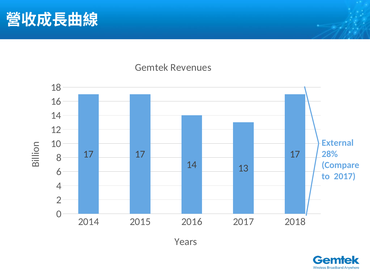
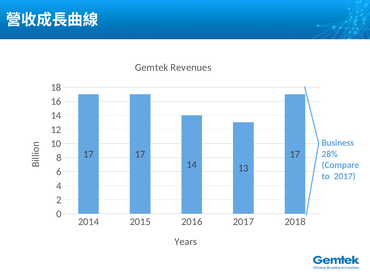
External: External -> Business (338, 143)
